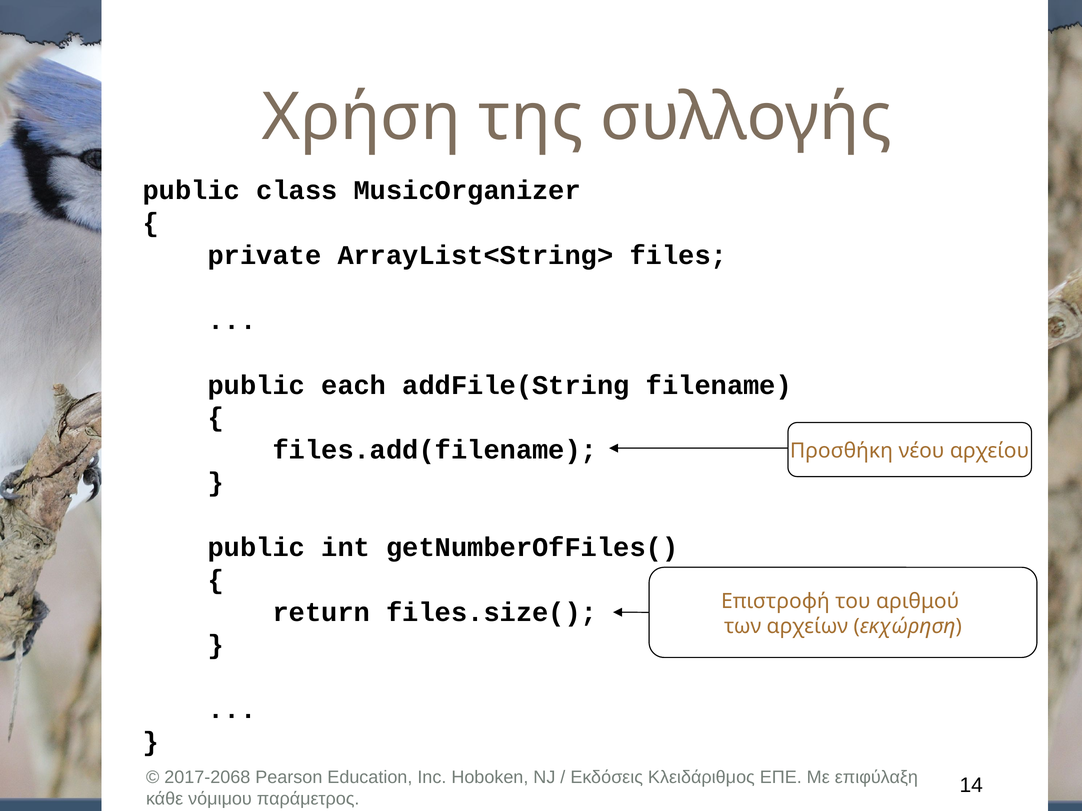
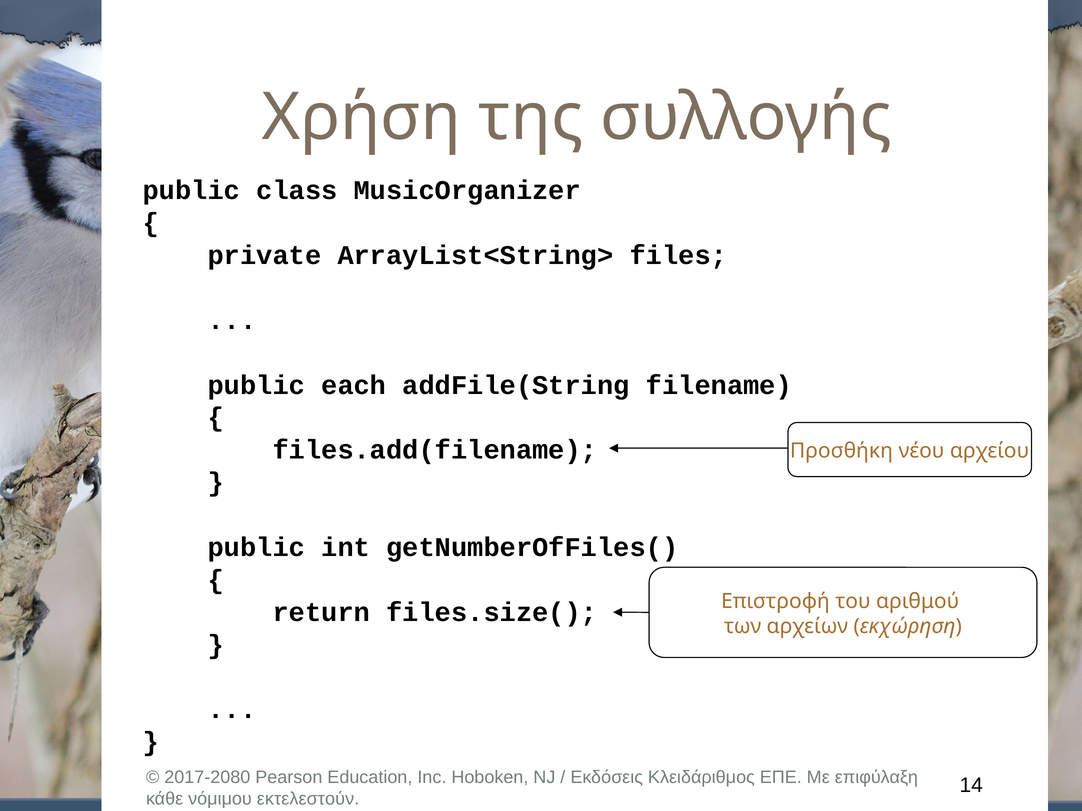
2017-2068: 2017-2068 -> 2017-2080 (207, 778)
παράμετρος: παράμετρος -> εκτελεστούν (308, 800)
